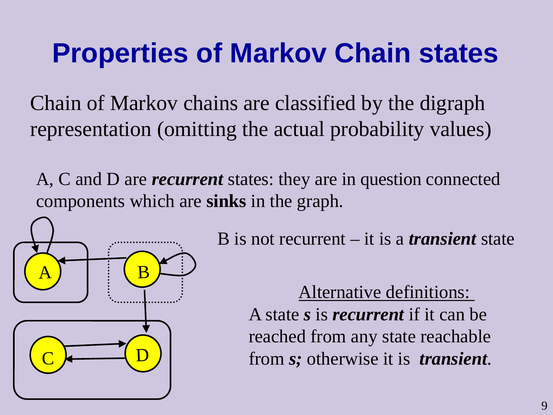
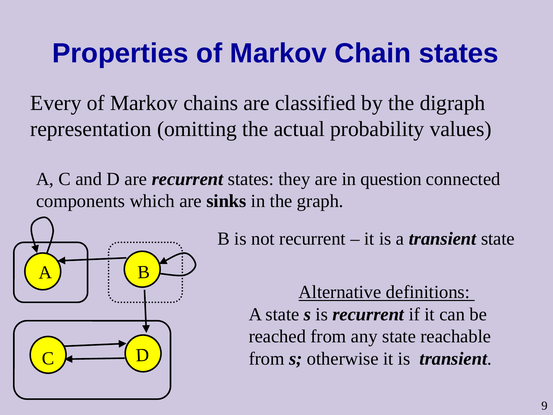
Chain: Chain -> Every (56, 103)
